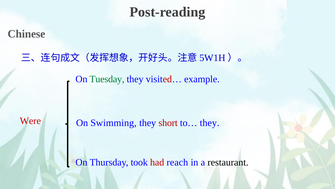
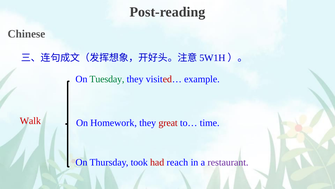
Were: Were -> Walk (30, 121)
Swimming: Swimming -> Homework (114, 123)
short: short -> great (168, 123)
to… they: they -> time (210, 123)
restaurant colour: black -> purple (228, 162)
